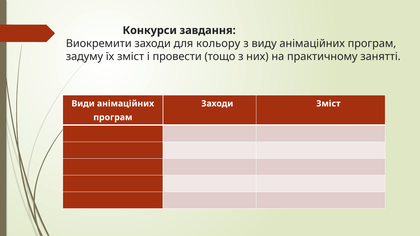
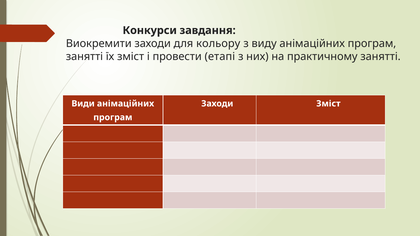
задуму: задуму -> занятті (84, 57)
тощо: тощо -> етапі (220, 57)
